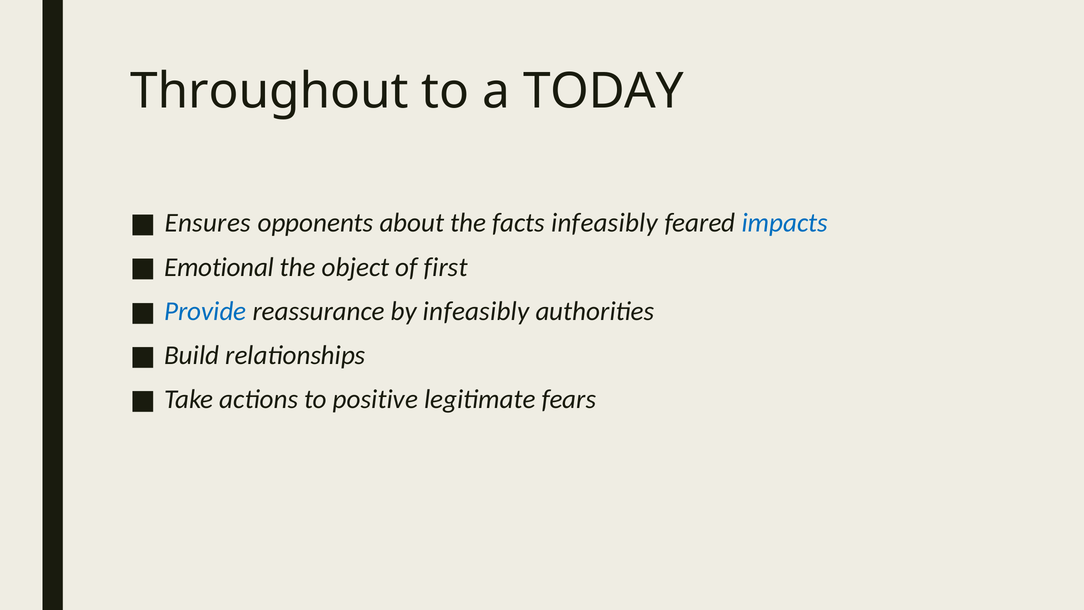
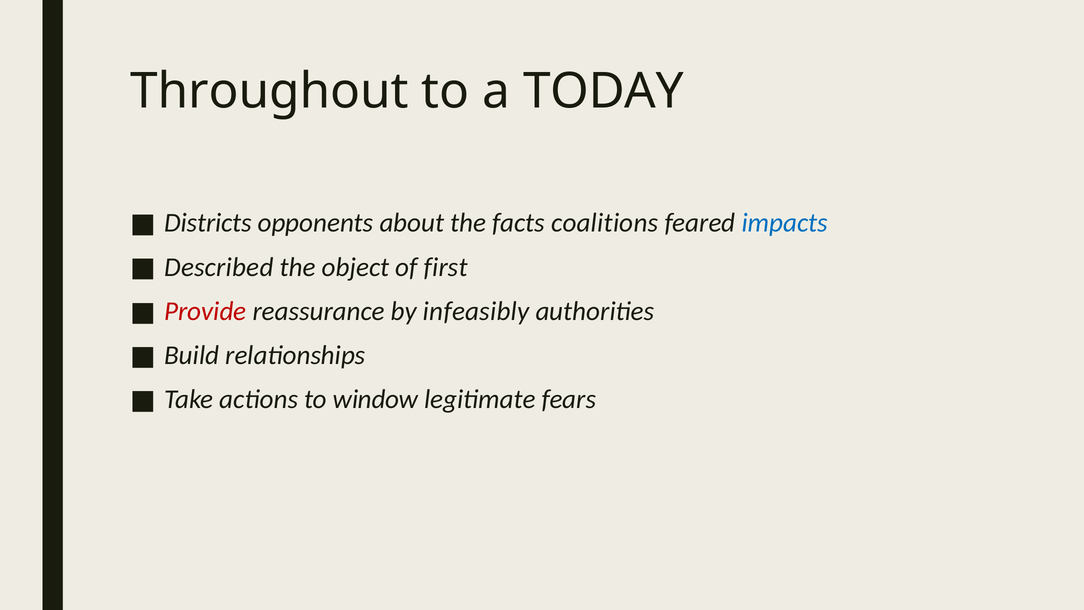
Ensures: Ensures -> Districts (208, 223)
facts infeasibly: infeasibly -> coalitions (605, 223)
Emotional: Emotional -> Described (219, 267)
Provide colour: blue -> red (205, 311)
positive: positive -> window (376, 399)
